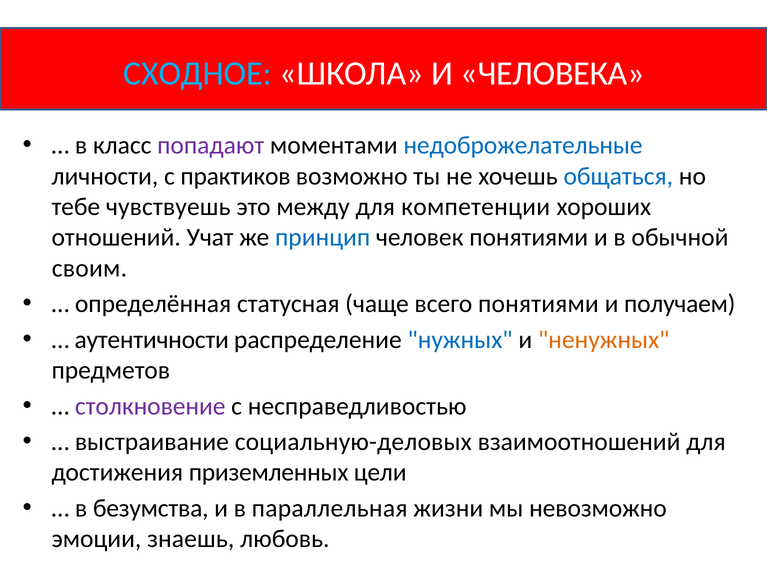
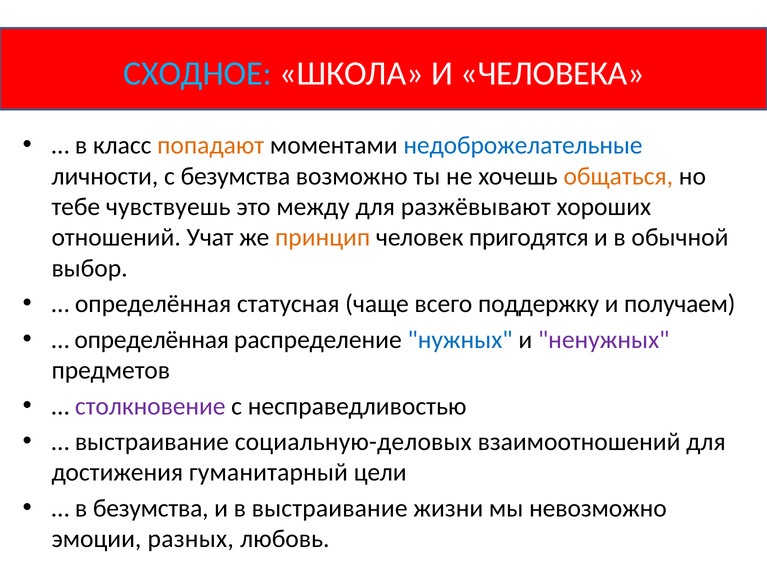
попадают colour: purple -> orange (211, 146)
с практиков: практиков -> безумства (235, 176)
общаться colour: blue -> orange (618, 176)
компетенции: компетенции -> разжёвывают (476, 207)
принцип colour: blue -> orange (323, 238)
человек понятиями: понятиями -> пригодятся (529, 238)
своим: своим -> выбор (90, 268)
всего понятиями: понятиями -> поддержку (539, 304)
аутентичности: аутентичности -> определённая (152, 340)
ненужных colour: orange -> purple (604, 340)
приземленных: приземленных -> гуманитарный (268, 473)
в параллельная: параллельная -> выстраивание (330, 508)
знаешь: знаешь -> разных (191, 539)
